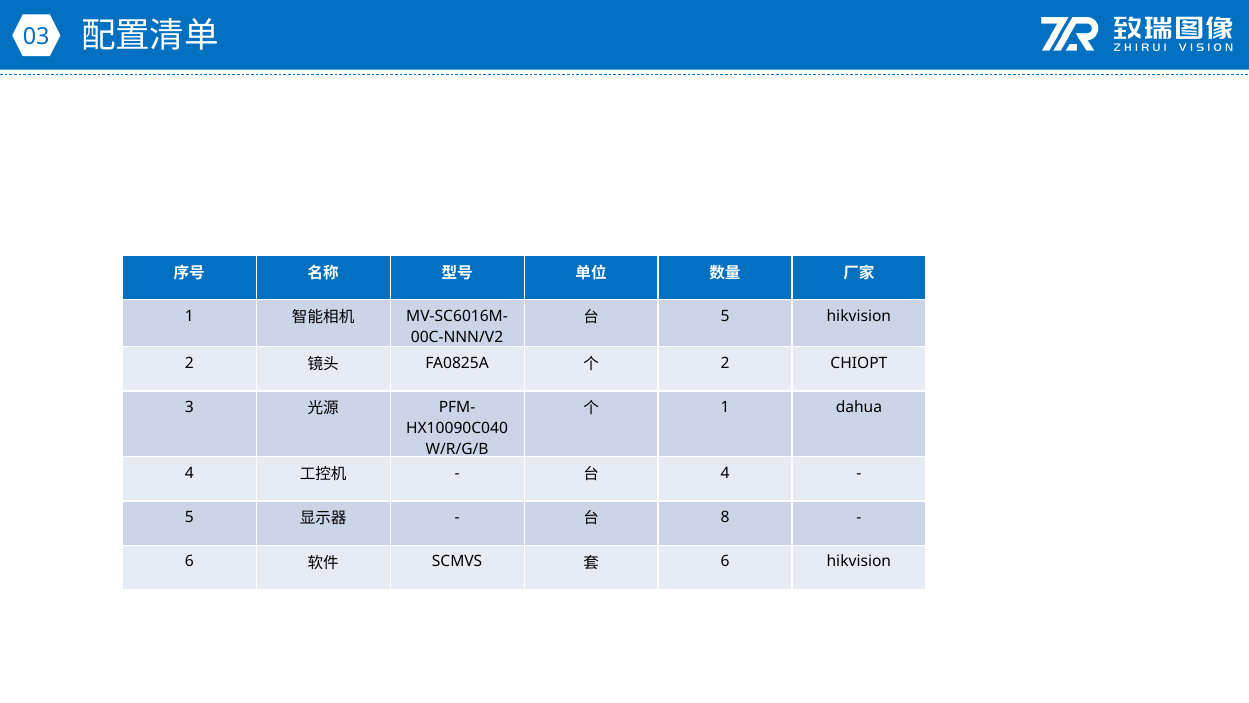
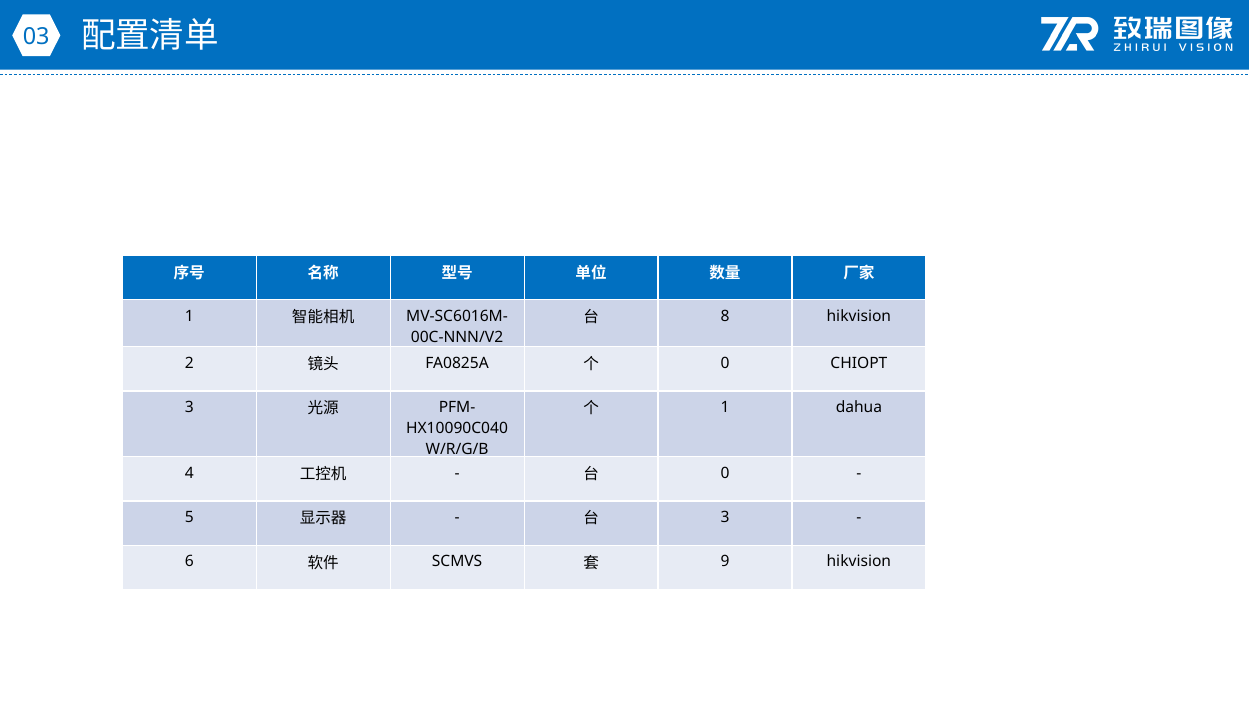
5: 5 -> 8 (725, 316)
2: 2 -> 0 (725, 363)
4: 4 -> 0 (725, 473)
8: 8 -> 3 (725, 517)
6: 6 -> 9 (725, 561)
